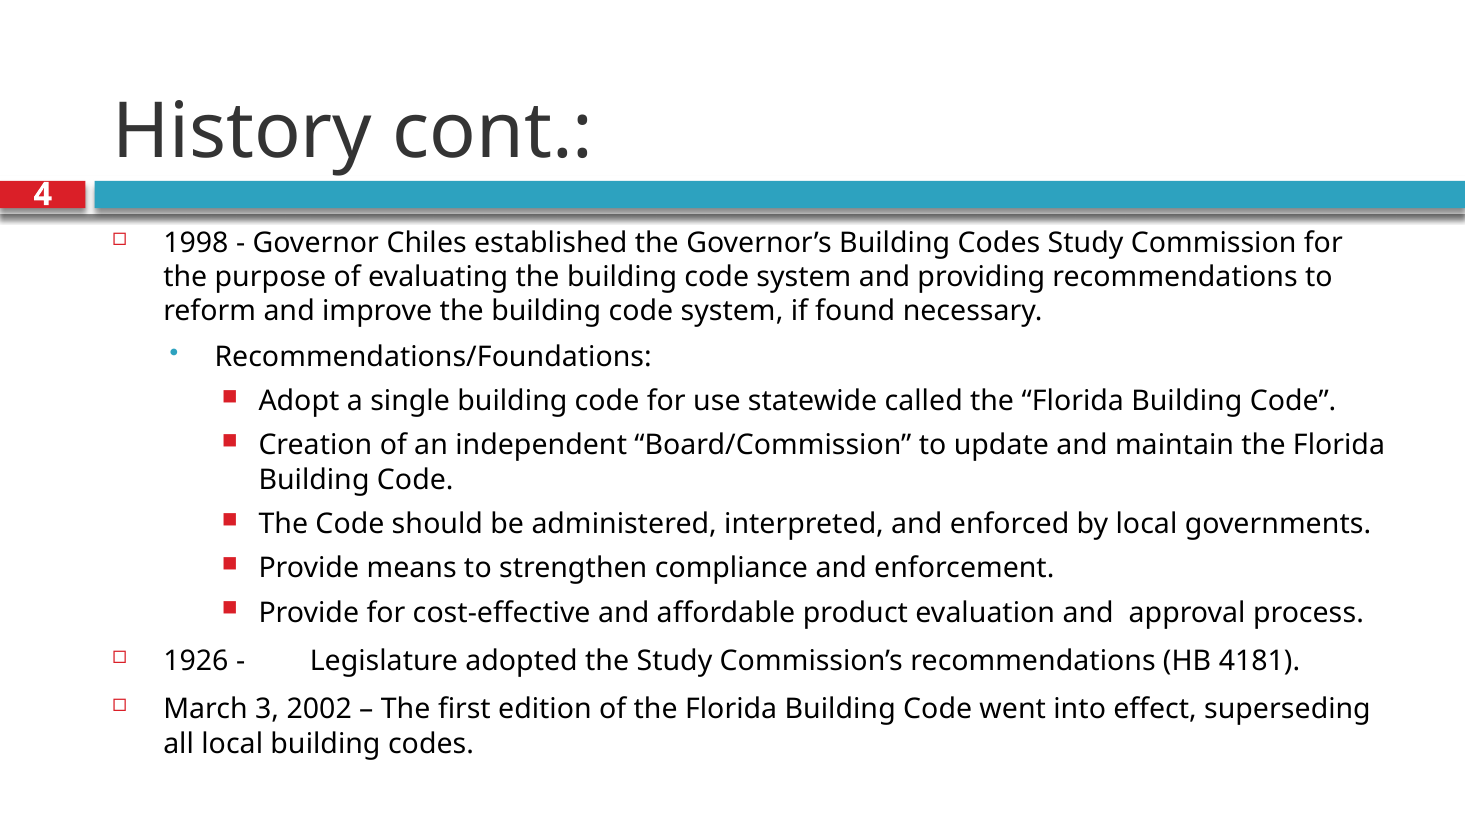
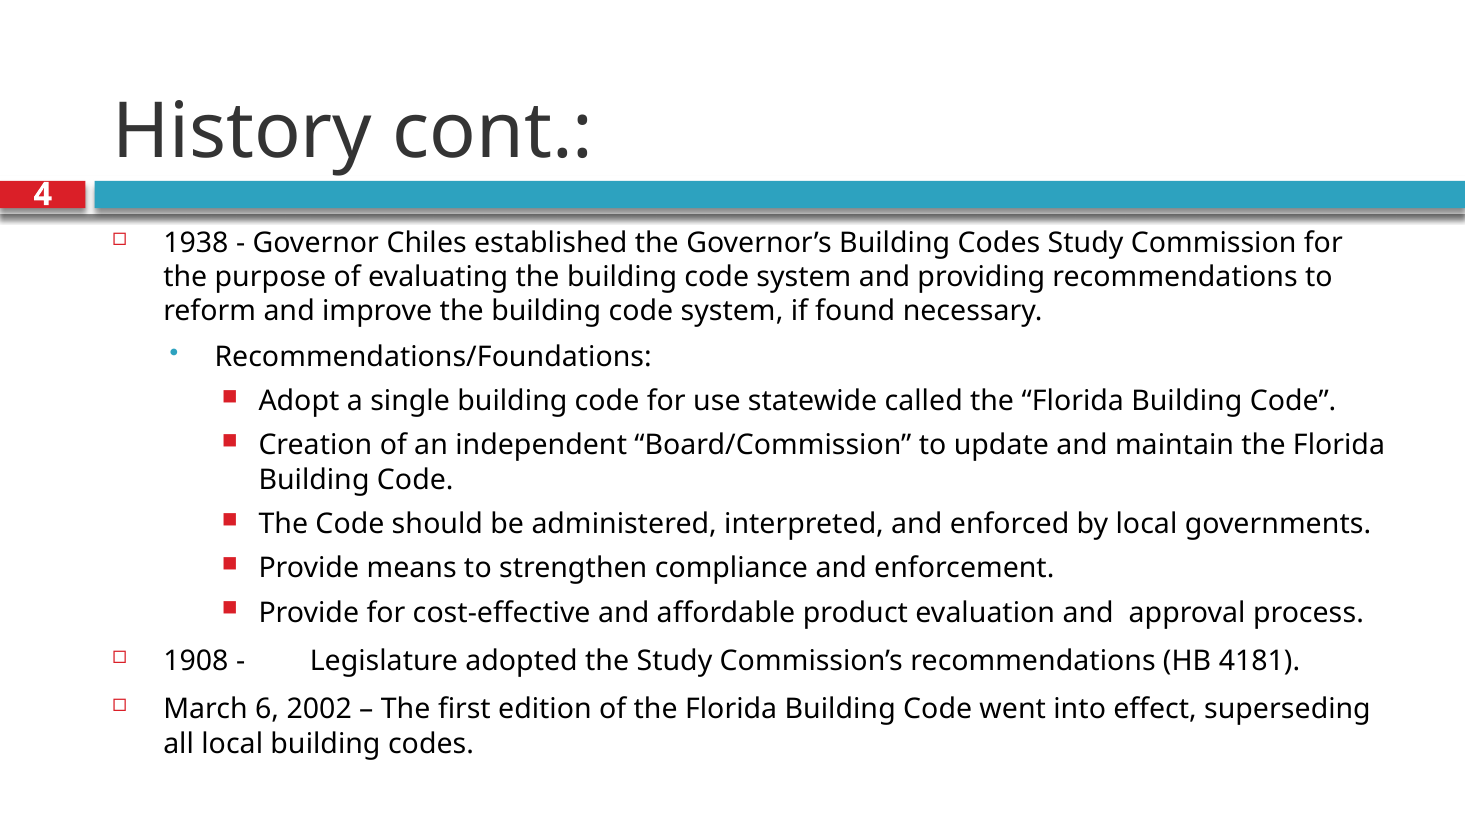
1998: 1998 -> 1938 (196, 243)
1926: 1926 -> 1908 (196, 661)
3: 3 -> 6 (267, 710)
